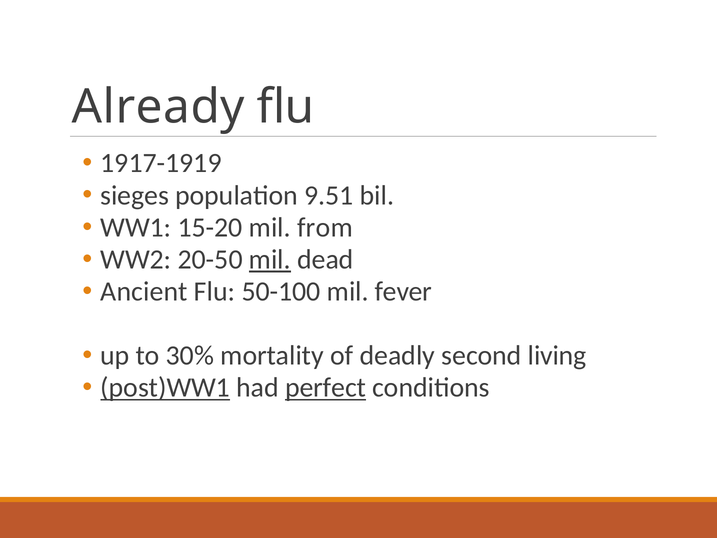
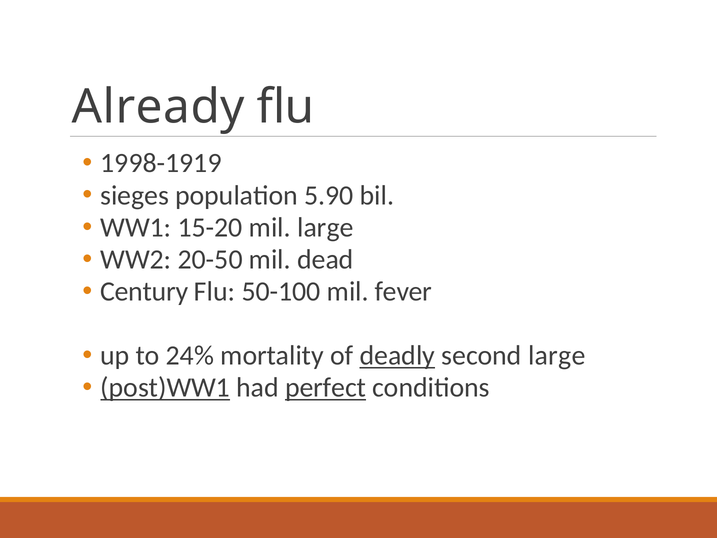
1917-1919: 1917-1919 -> 1998-1919 (161, 163)
9.51: 9.51 -> 5.90 (329, 195)
mil from: from -> large (325, 227)
mil underline: present -> none (270, 259)
Ancient: Ancient -> Century (144, 291)
30%: 30% -> 24% (190, 356)
deadly underline: none -> present (397, 356)
second living: living -> large (557, 356)
